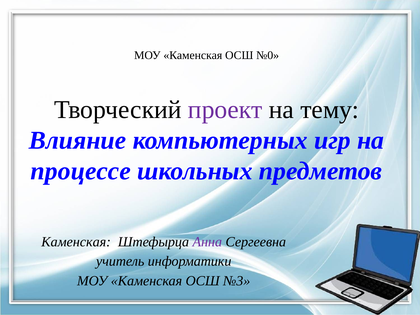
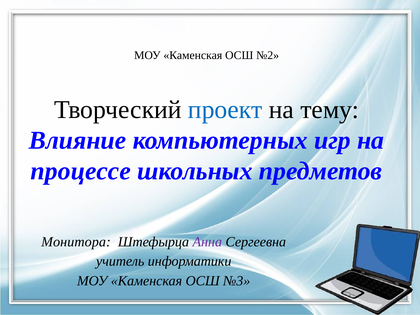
№0: №0 -> №2 (268, 55)
проект colour: purple -> blue (225, 110)
Каменская: Каменская -> Монитора (76, 242)
